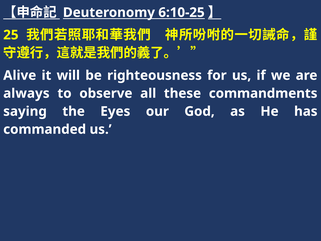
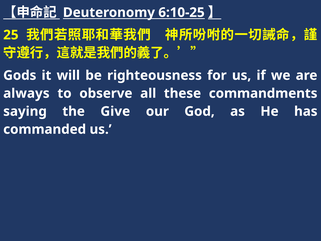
Alive: Alive -> Gods (20, 75)
Eyes: Eyes -> Give (115, 111)
